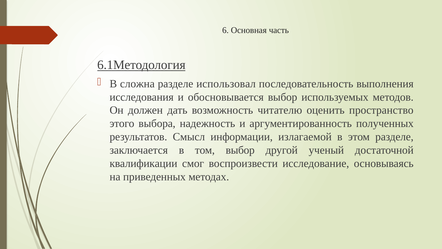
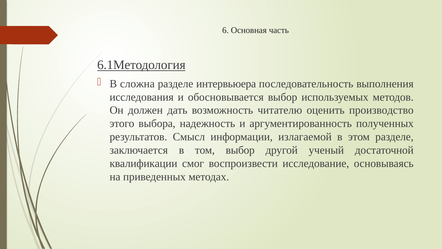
использовал: использовал -> интервьюера (226, 84)
пространство: пространство -> производство (381, 110)
